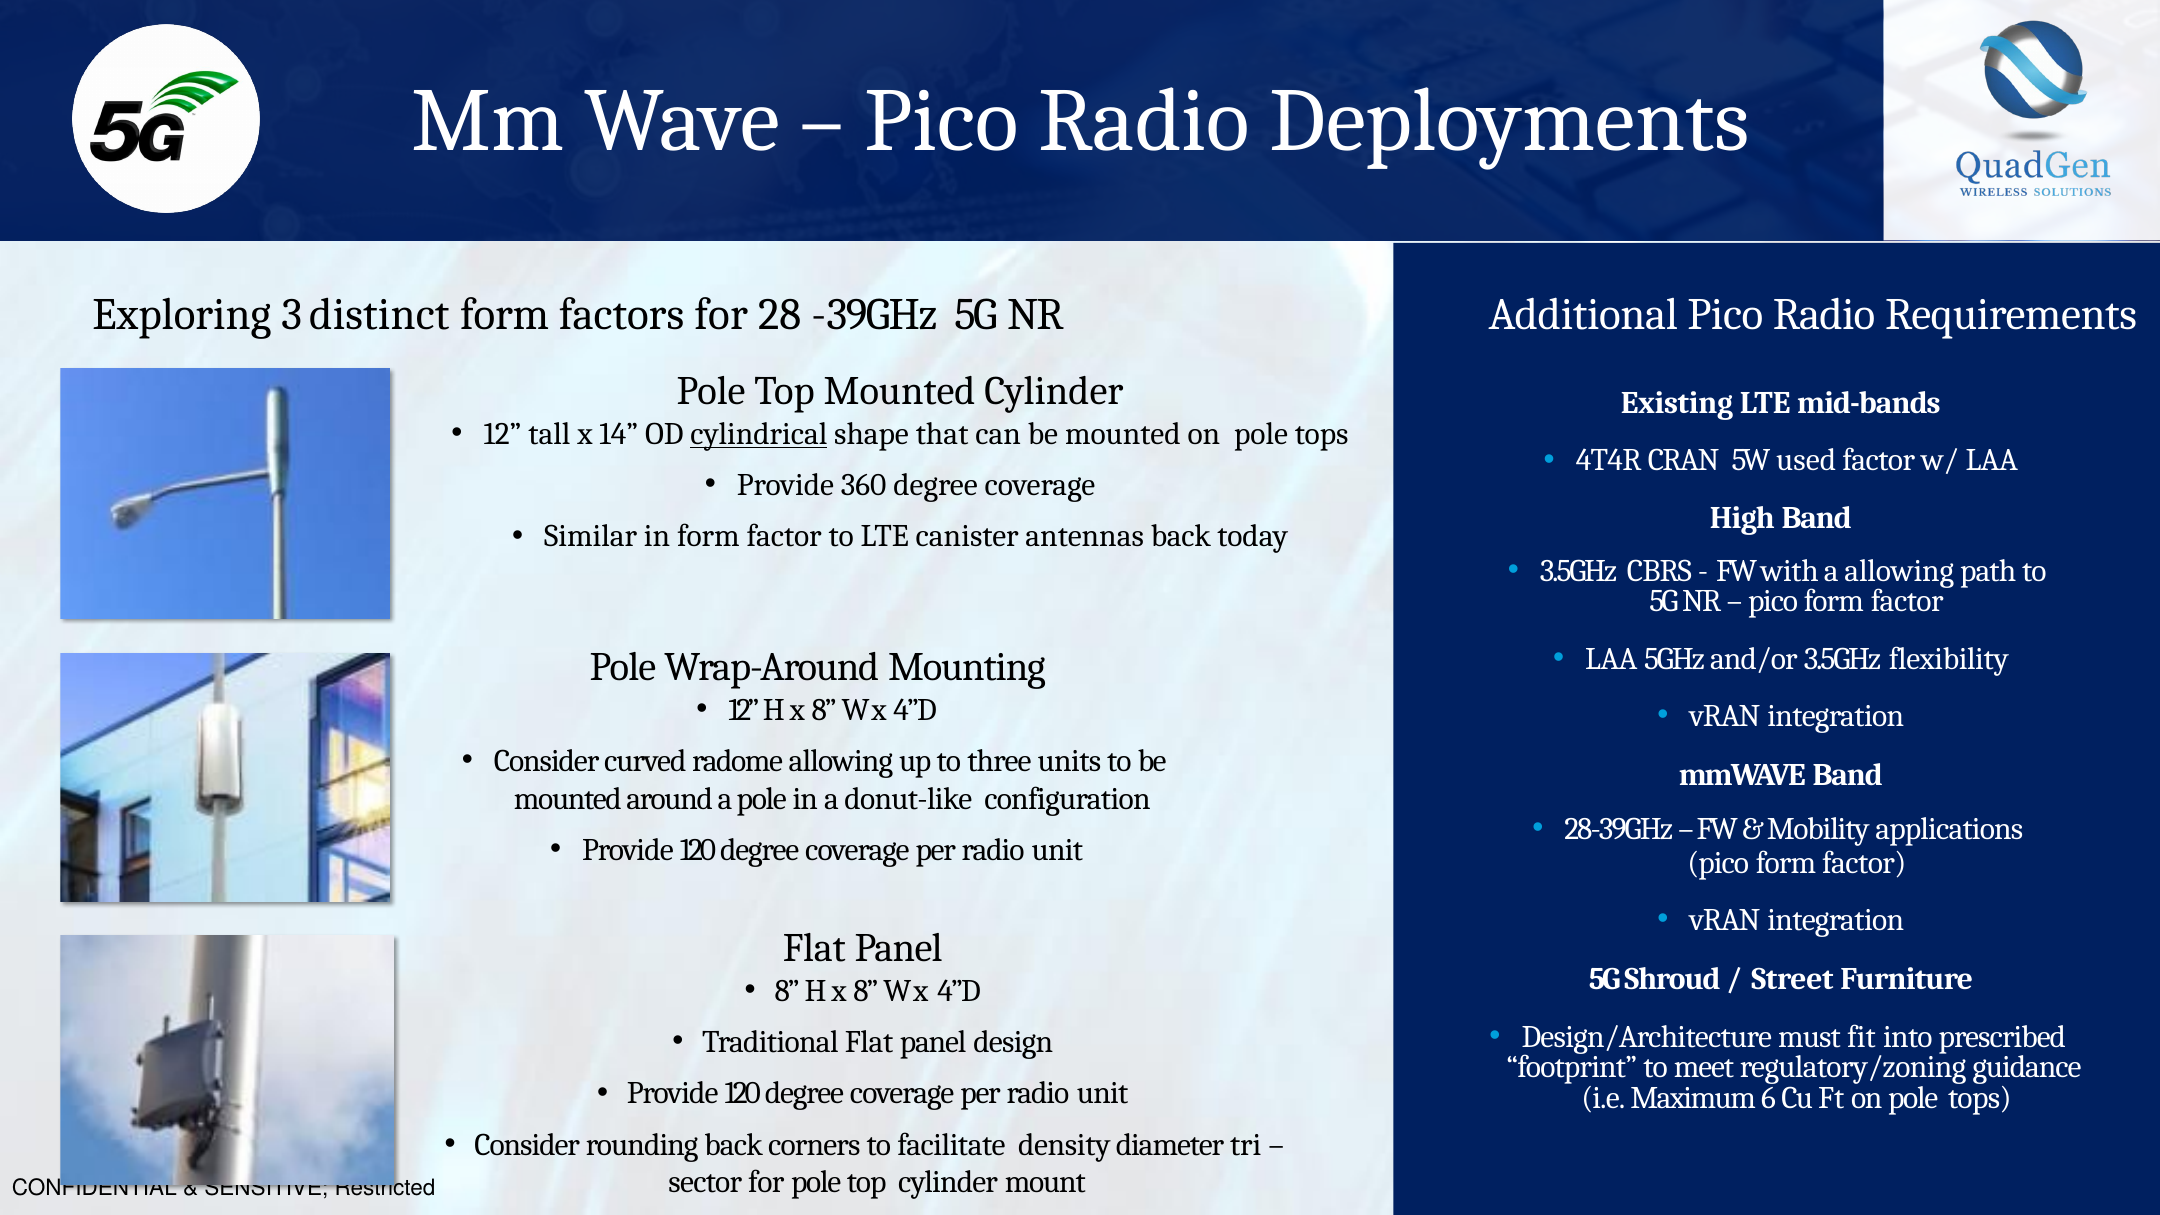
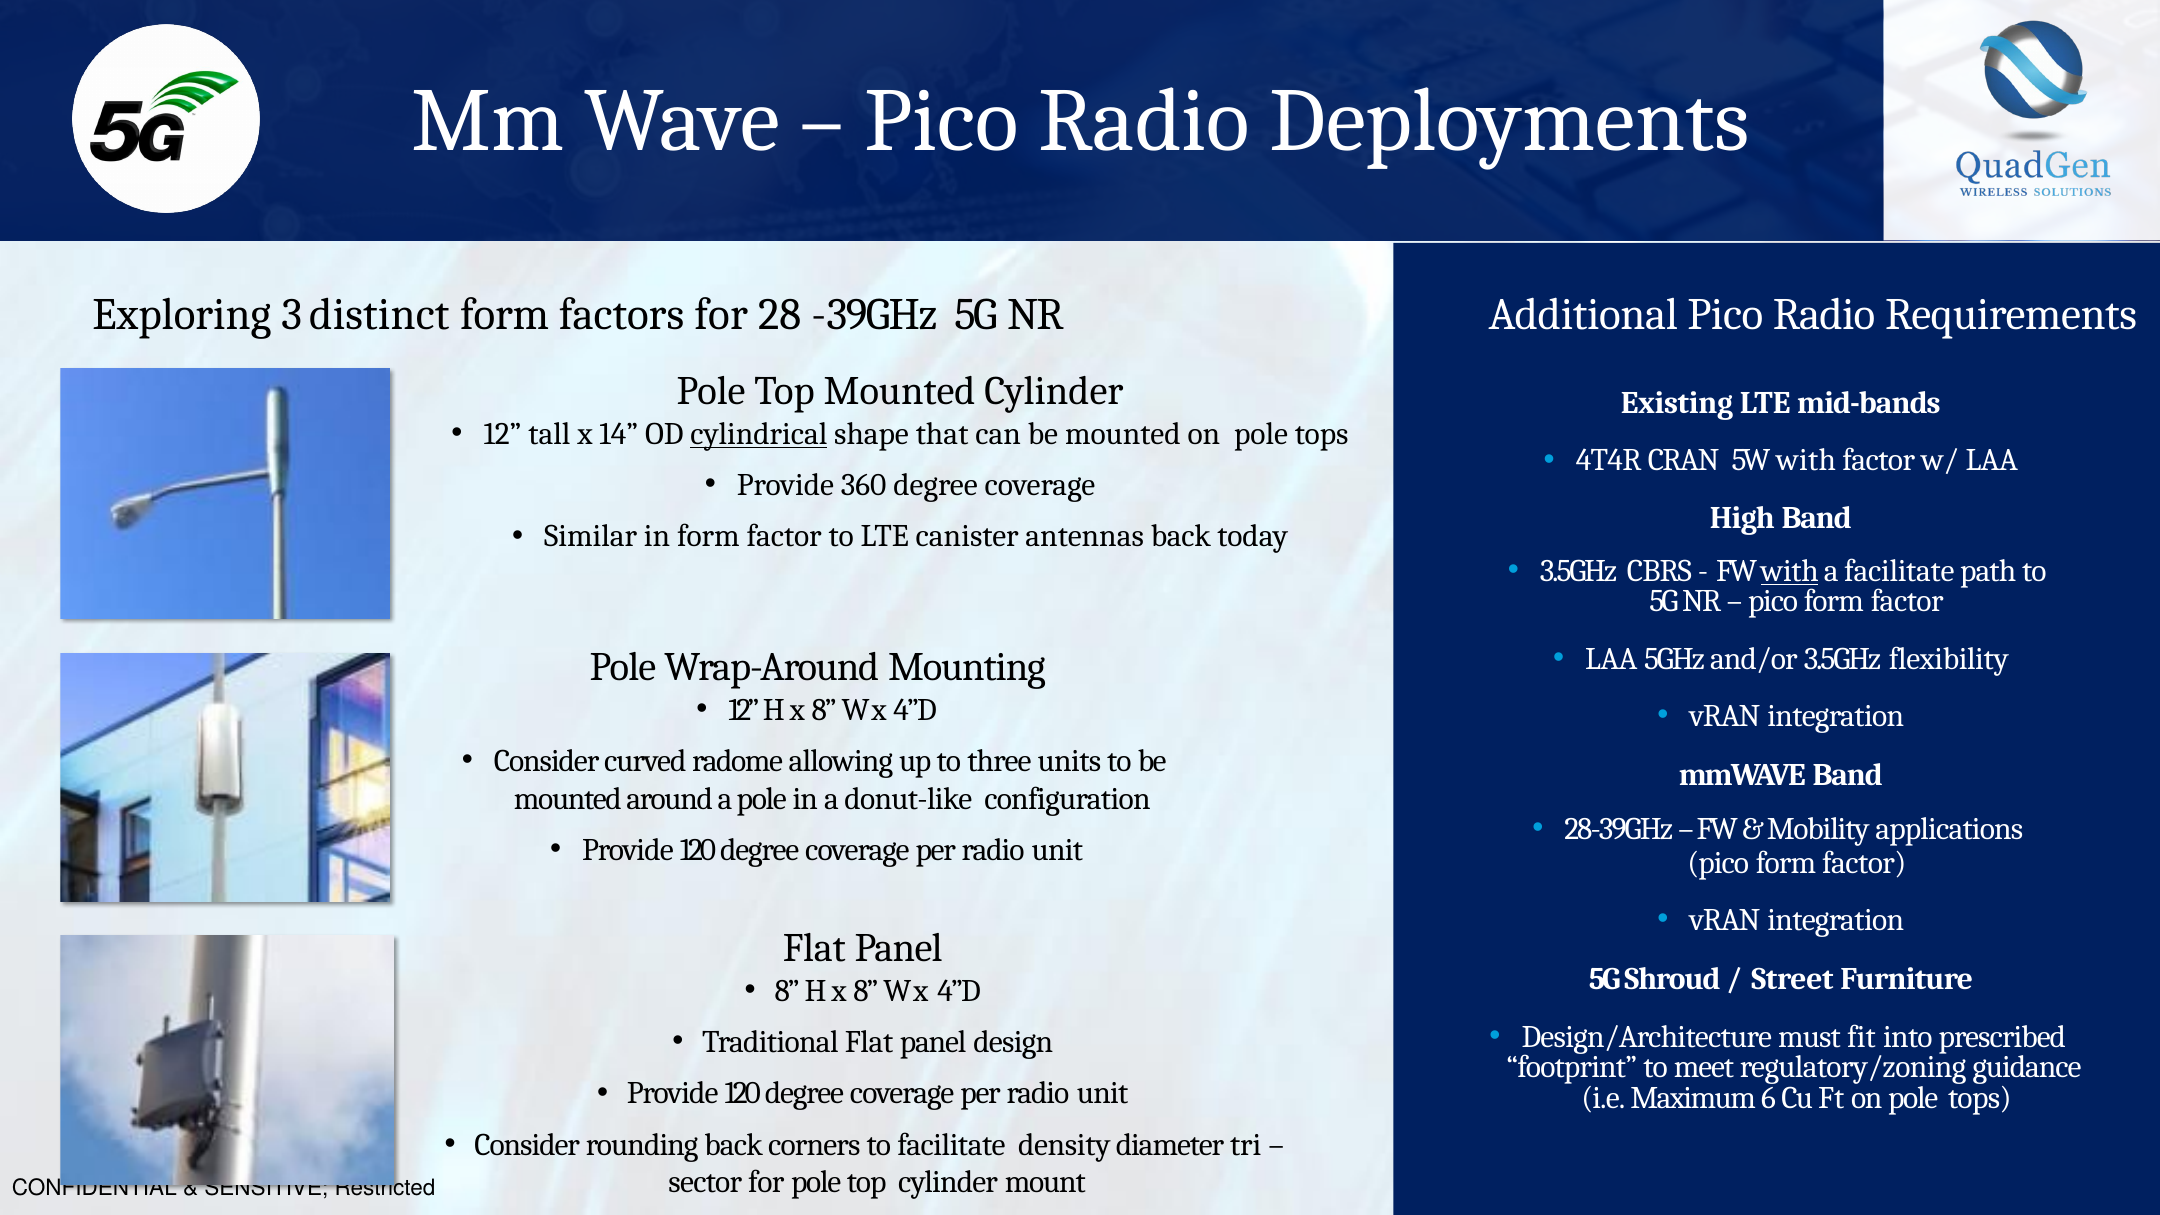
5W used: used -> with (1806, 460)
with underline: none -> present (1790, 571)
a allowing: allowing -> facilitate (1899, 571)
